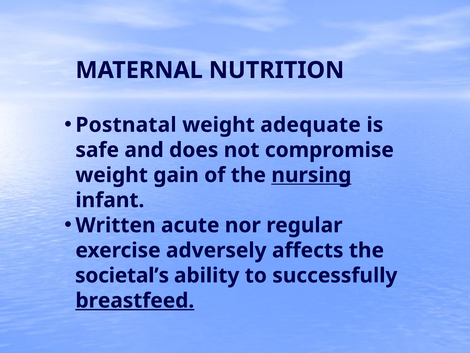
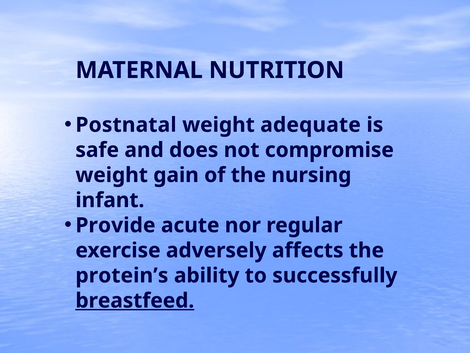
nursing underline: present -> none (311, 175)
Written: Written -> Provide (115, 225)
societal’s: societal’s -> protein’s (122, 275)
